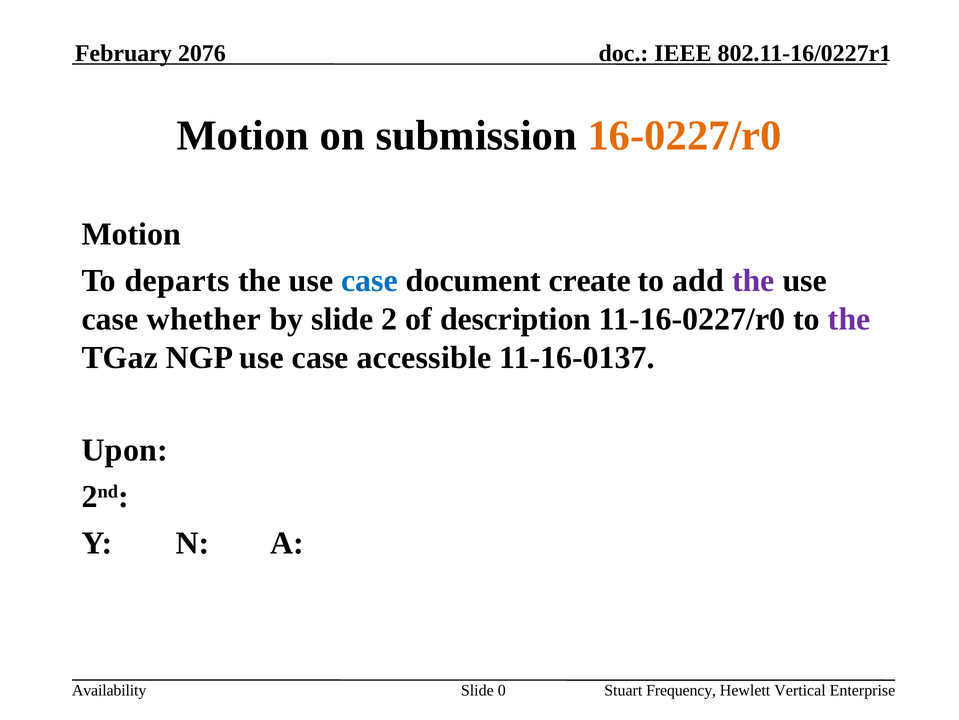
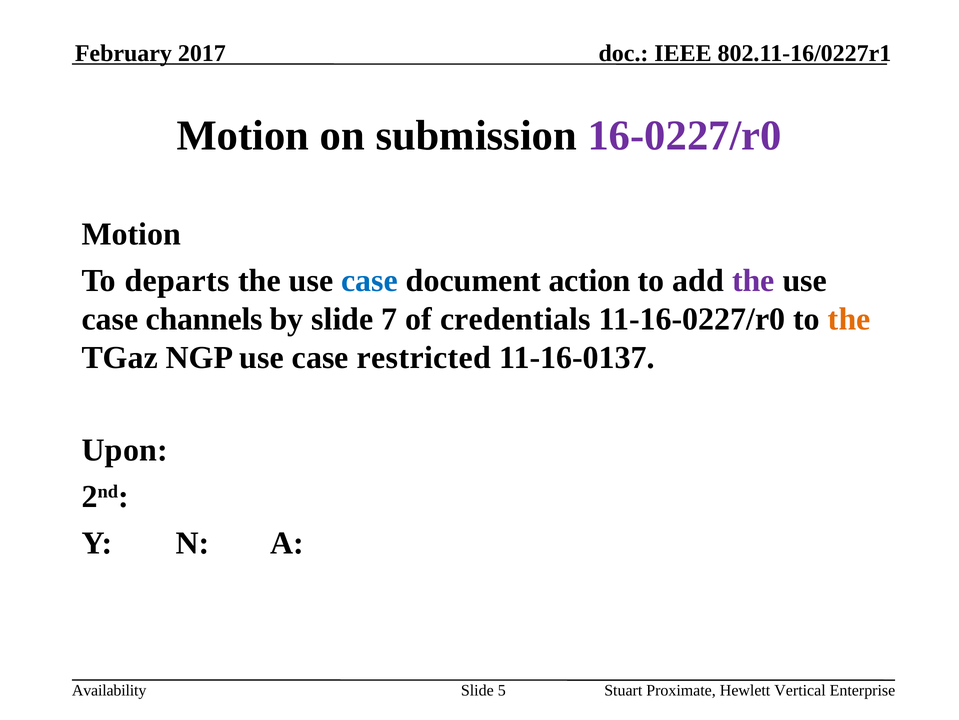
2076: 2076 -> 2017 (202, 53)
16-0227/r0 colour: orange -> purple (685, 136)
create: create -> action (590, 280)
whether: whether -> channels (204, 319)
2: 2 -> 7 (389, 319)
description: description -> credentials (515, 319)
the colour: purple -> orange (849, 319)
accessible: accessible -> restricted (424, 357)
0: 0 -> 5 (502, 690)
Frequency: Frequency -> Proximate (681, 690)
